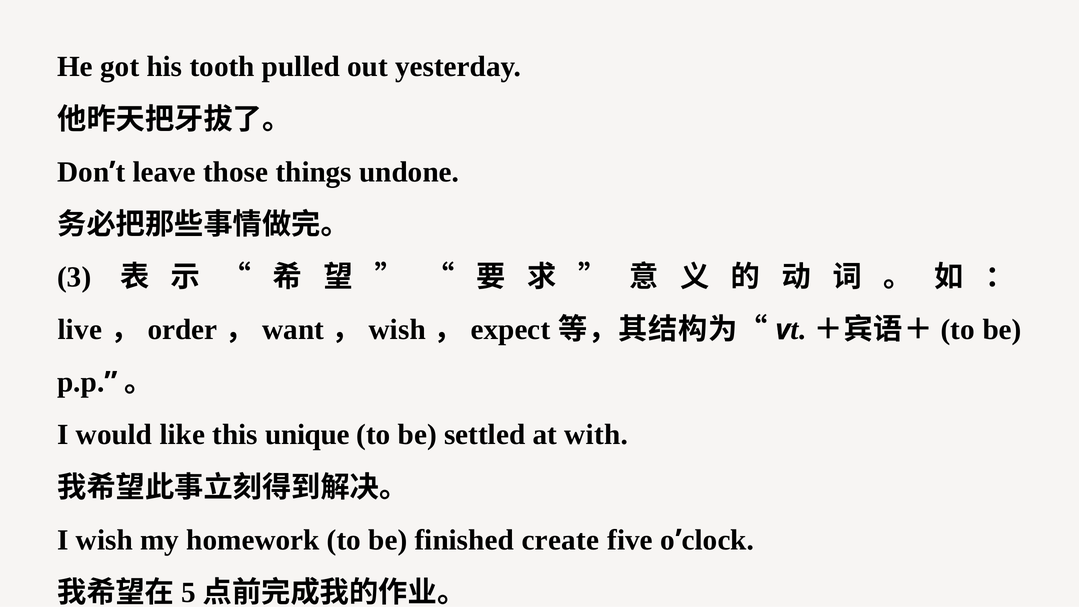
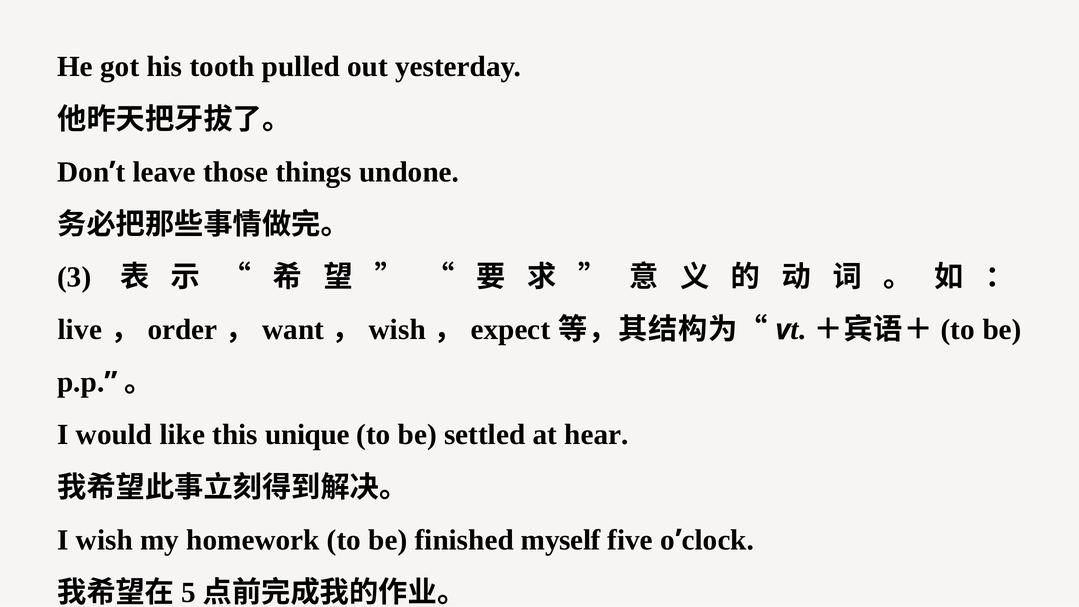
with: with -> hear (596, 435)
create: create -> myself (561, 540)
